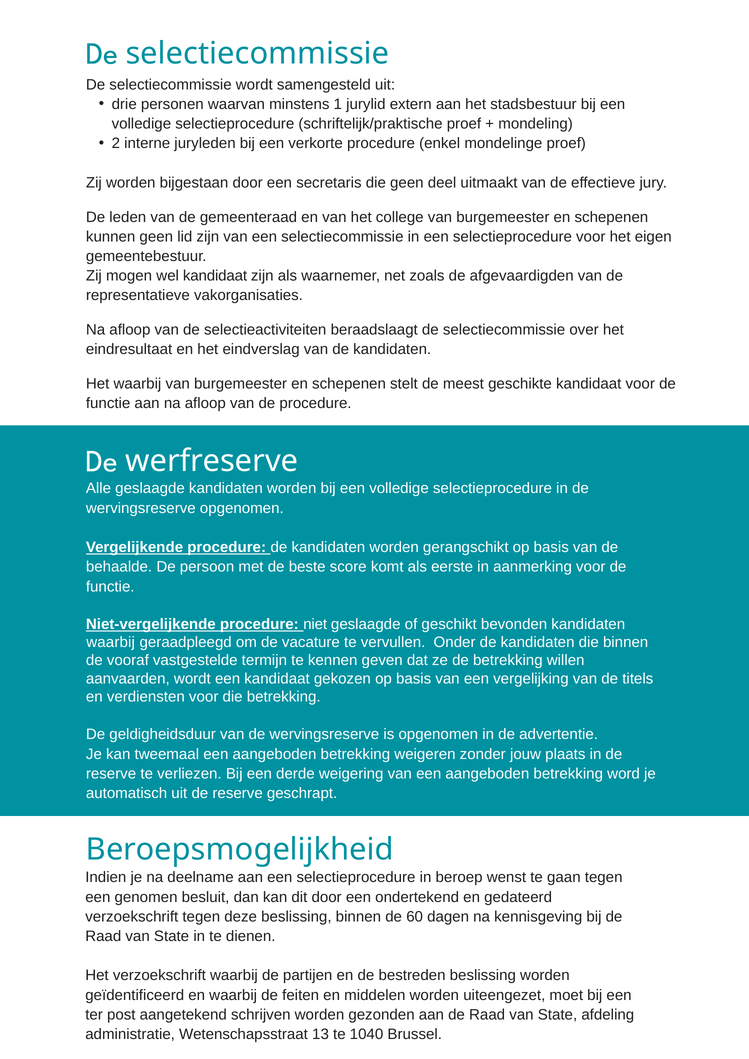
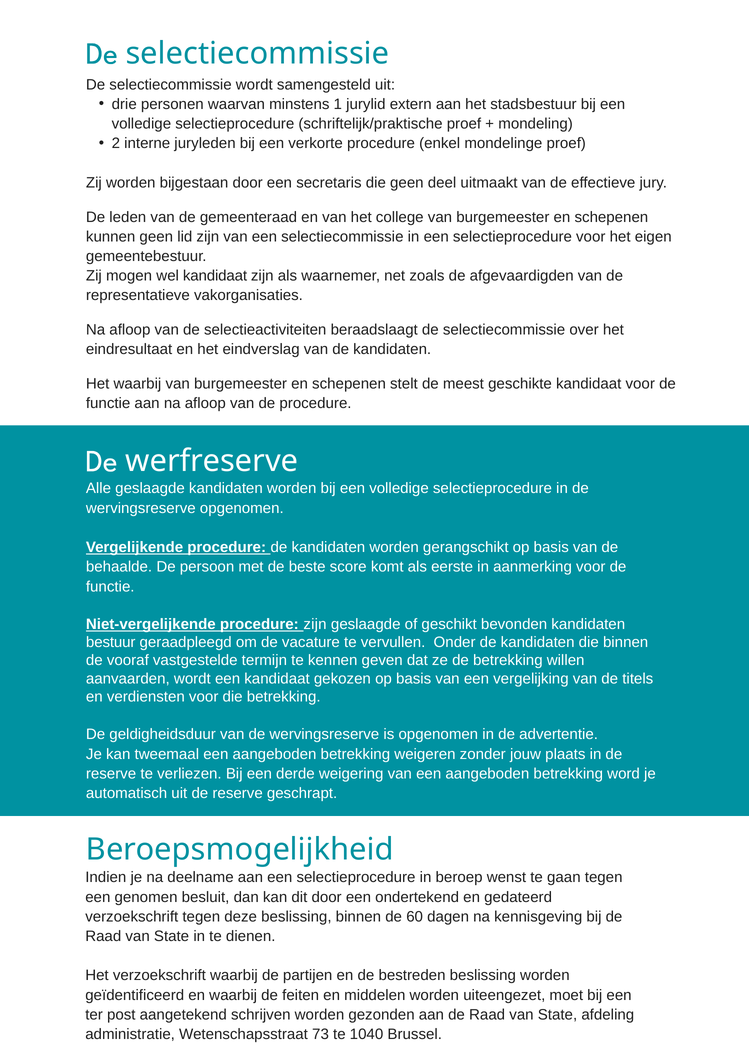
procedure niet: niet -> zijn (315, 625)
waarbij: waarbij -> bestuur (111, 643)
13: 13 -> 73 (320, 1035)
